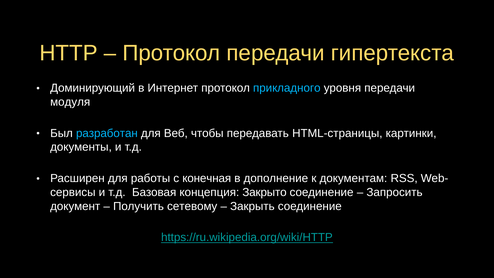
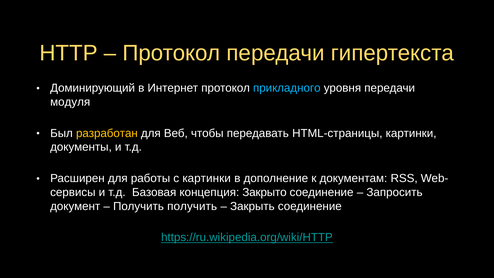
разработан colour: light blue -> yellow (107, 133)
с конечная: конечная -> картинки (207, 178)
Получить сетевому: сетевому -> получить (192, 206)
